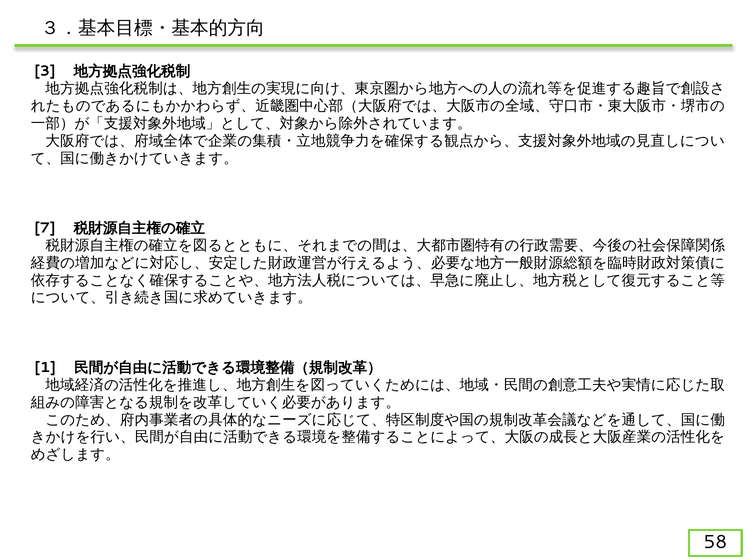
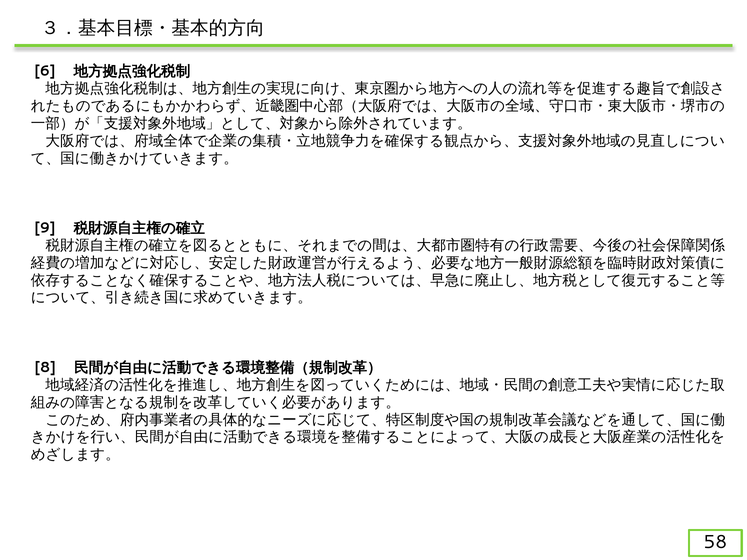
3: 3 -> 6 (45, 71)
7: 7 -> 9 (45, 228)
1: 1 -> 8 (45, 368)
